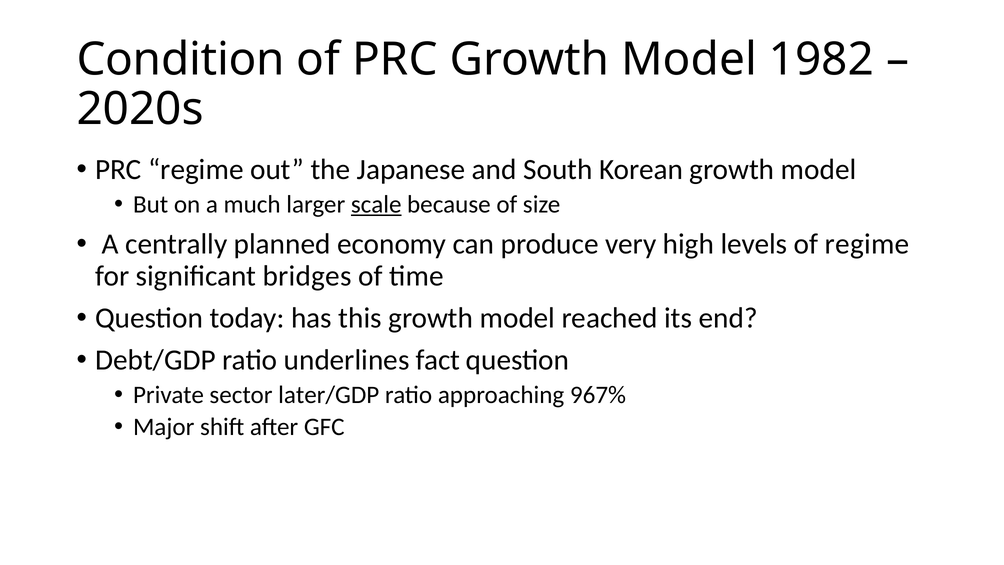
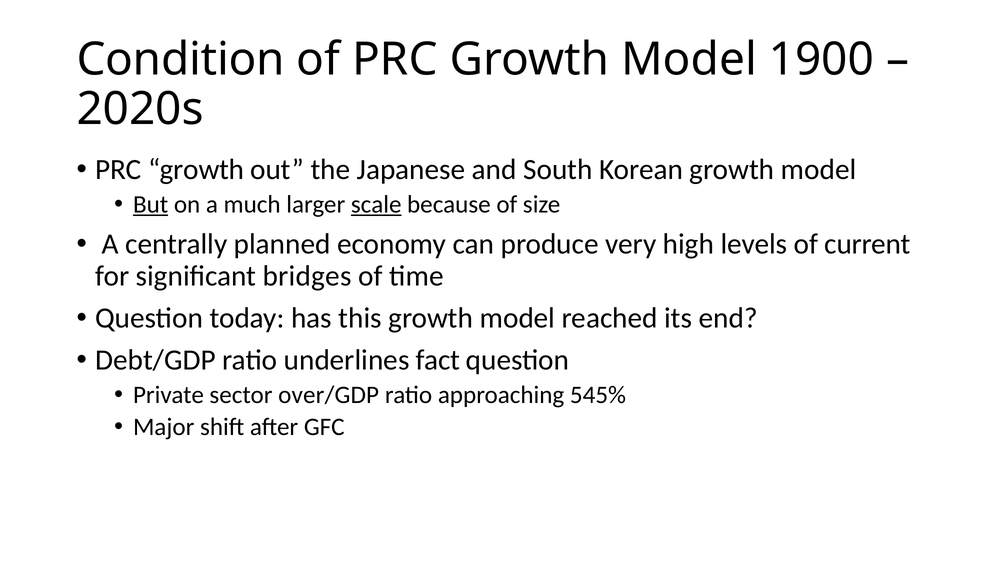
1982: 1982 -> 1900 (821, 59)
regime: regime -> growth (196, 170)
But underline: none -> present (151, 204)
of regime: regime -> current (867, 244)
later/GDP: later/GDP -> over/GDP (329, 395)
967%: 967% -> 545% (598, 395)
